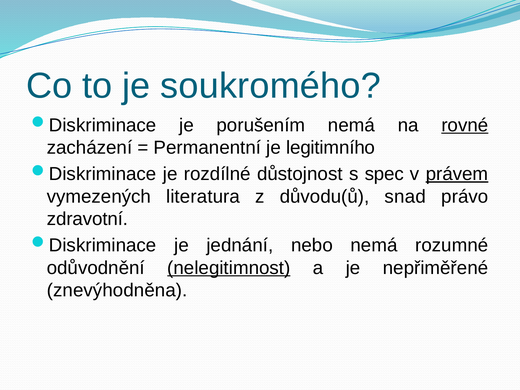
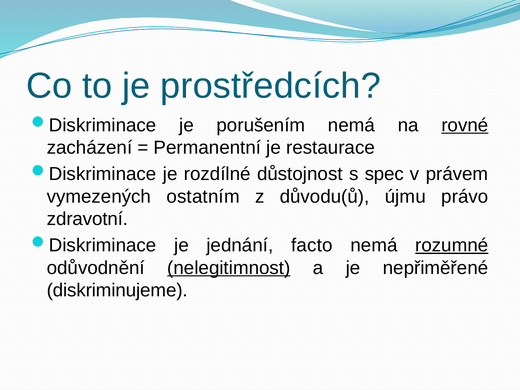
soukromého: soukromého -> prostředcích (271, 86)
legitimního: legitimního -> restaurace (331, 148)
právem underline: present -> none (457, 174)
literatura: literatura -> ostatním (203, 197)
snad: snad -> újmu (405, 197)
nebo: nebo -> facto (312, 245)
rozumné underline: none -> present (452, 245)
znevýhodněna: znevýhodněna -> diskriminujeme (117, 290)
